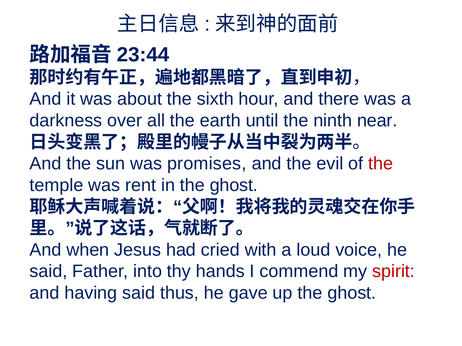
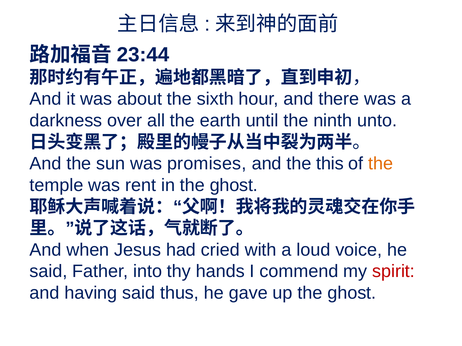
near: near -> unto (377, 121)
evil: evil -> this (330, 164)
the colour: red -> orange (381, 164)
